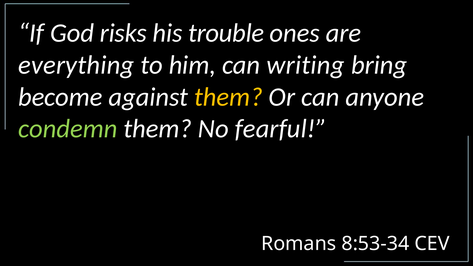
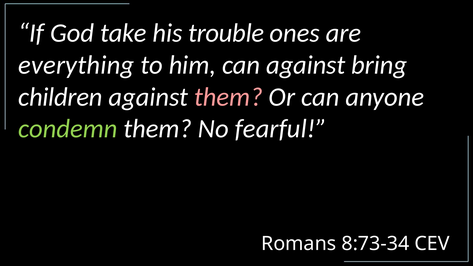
risks: risks -> take (123, 33)
can writing: writing -> against (306, 65)
become: become -> children (60, 97)
them colour: yellow -> pink (228, 97)
8:53-34: 8:53-34 -> 8:73-34 (375, 244)
